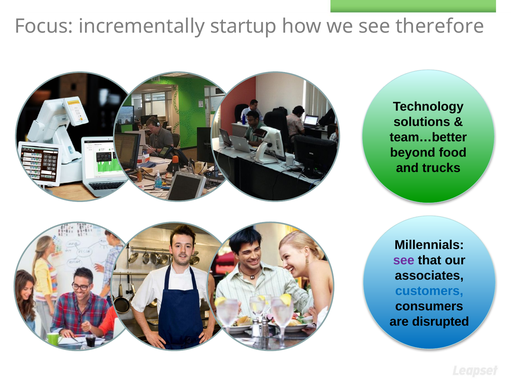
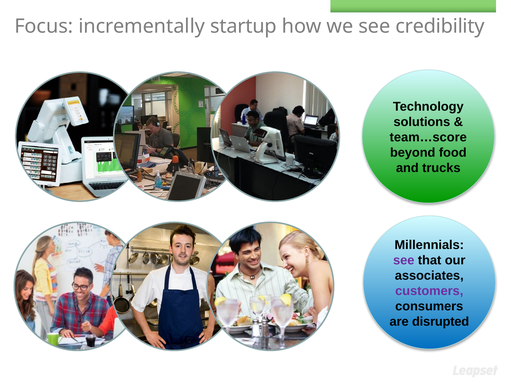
therefore: therefore -> credibility (440, 26)
team…better: team…better -> team…score (428, 137)
customers colour: blue -> purple (429, 291)
